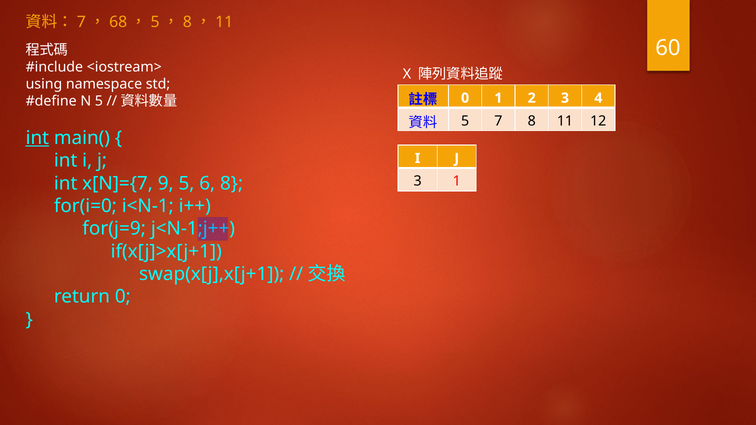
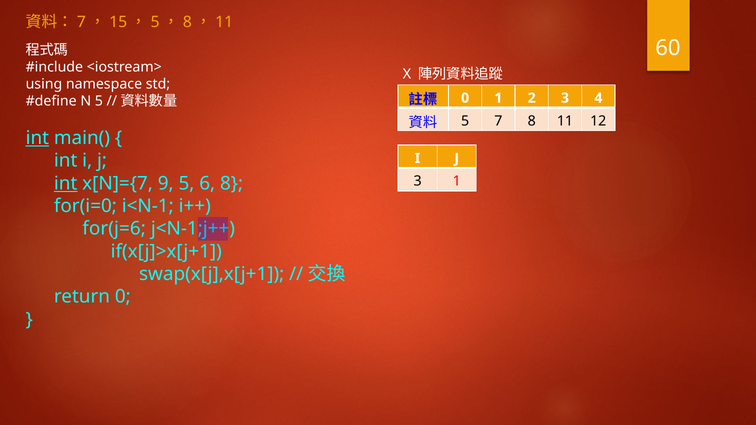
68: 68 -> 15 (118, 22)
int underline: none -> present (66, 183)
for(j=9: for(j=9 -> for(j=6 (114, 229)
